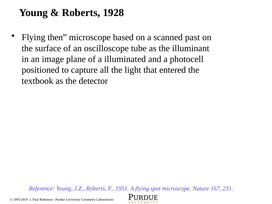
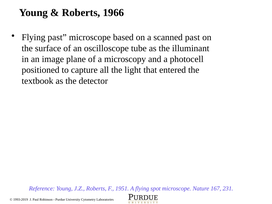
1928: 1928 -> 1966 (113, 13)
Flying then: then -> past (57, 37)
illuminated: illuminated -> microscopy (125, 59)
